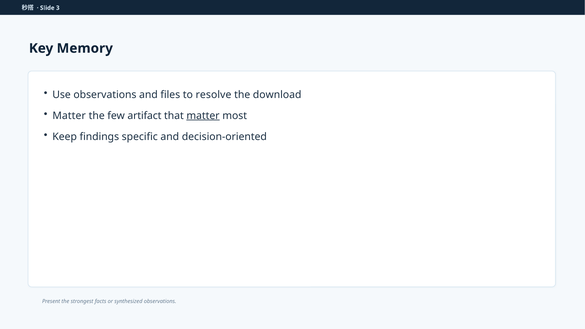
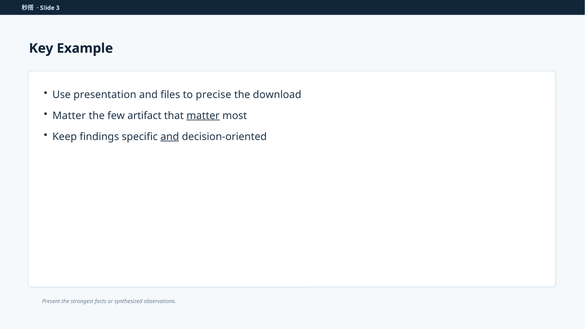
Memory: Memory -> Example (85, 48)
Use observations: observations -> presentation (105, 95)
resolve: resolve -> precise (213, 95)
and underline: none -> present (170, 137)
